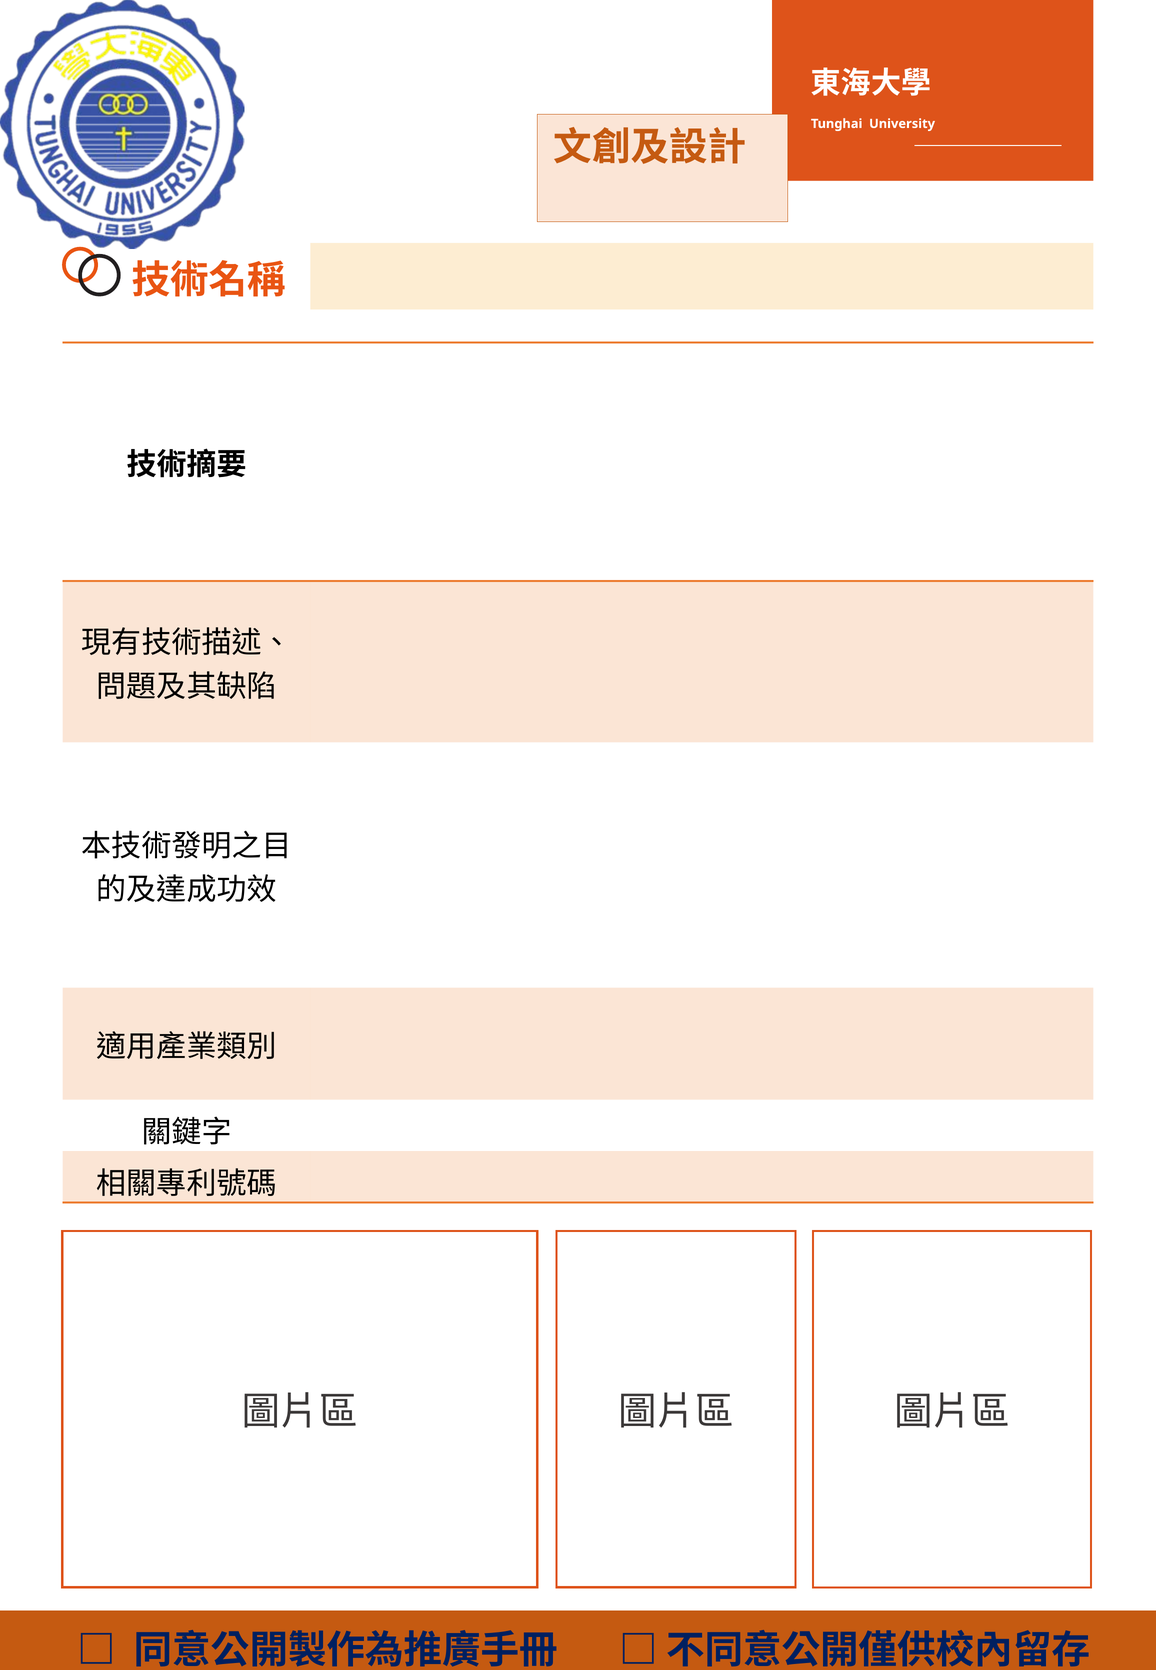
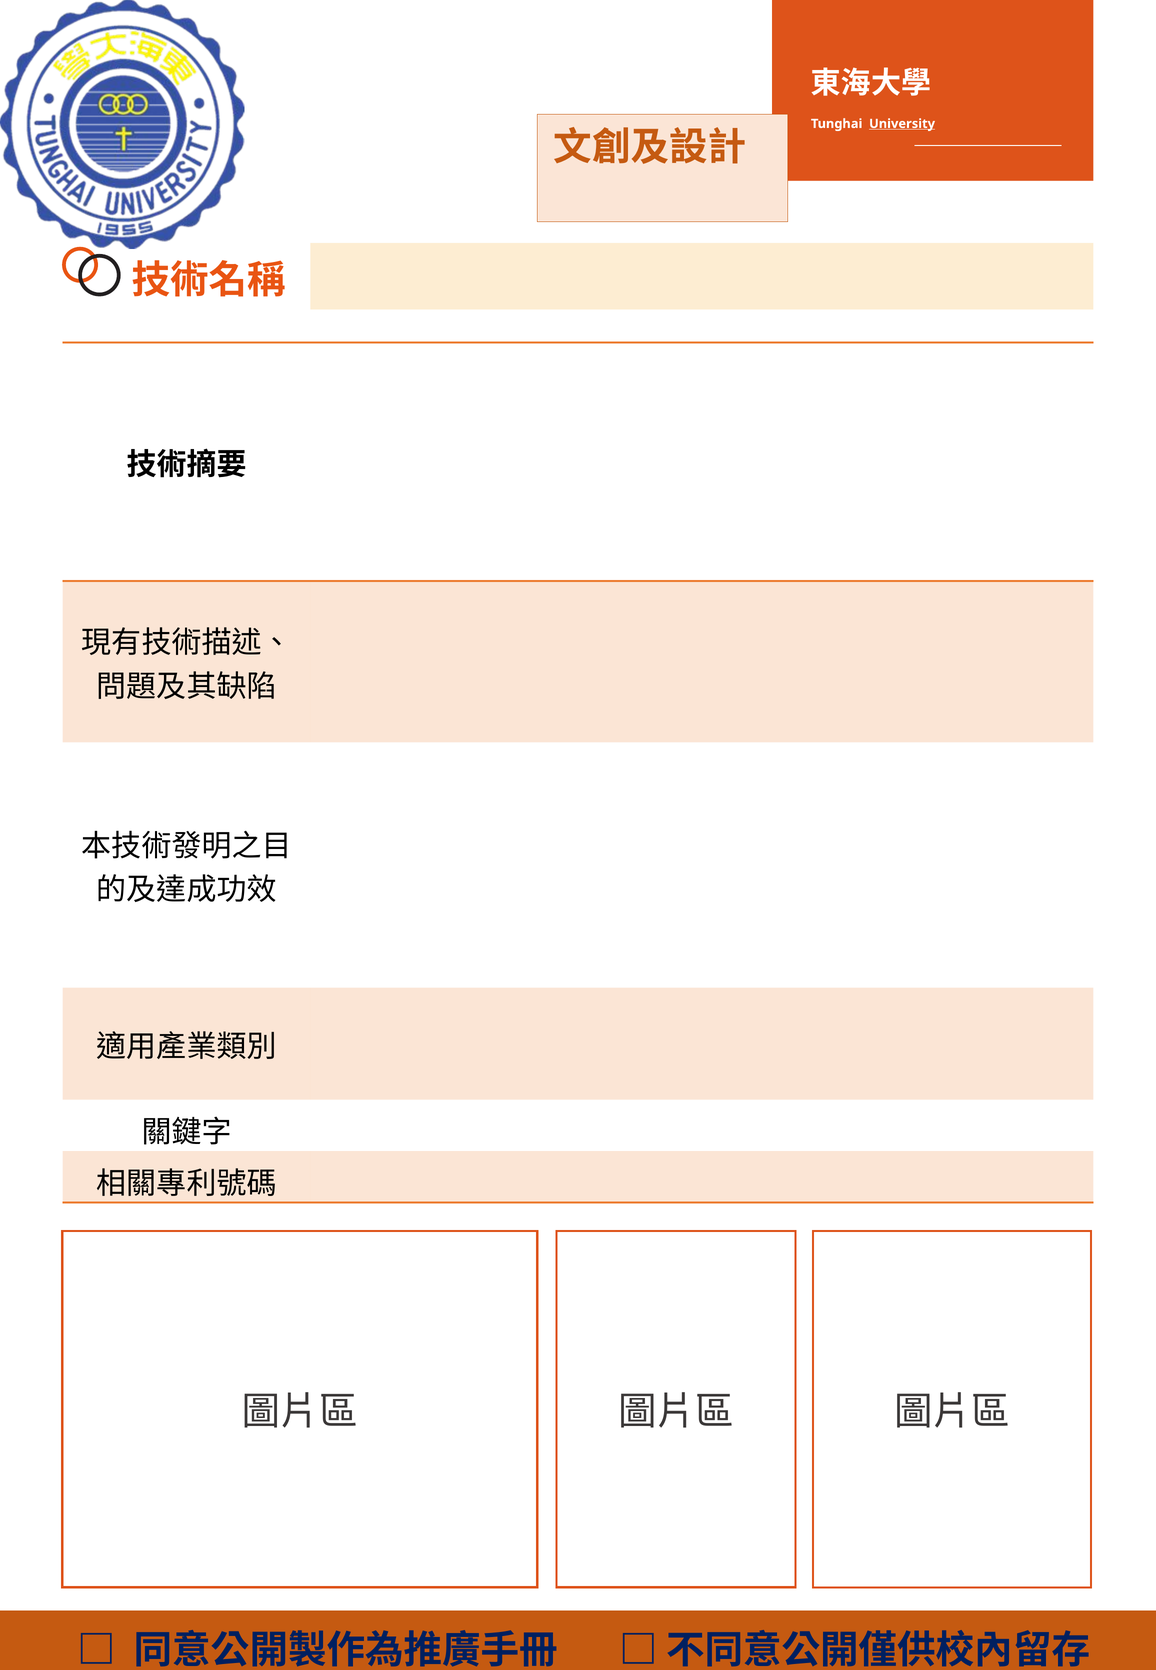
University underline: none -> present (902, 124)
